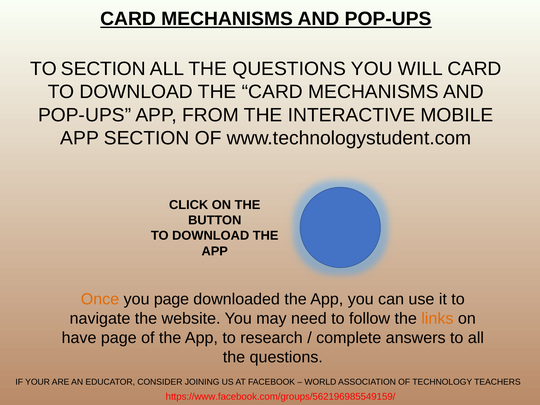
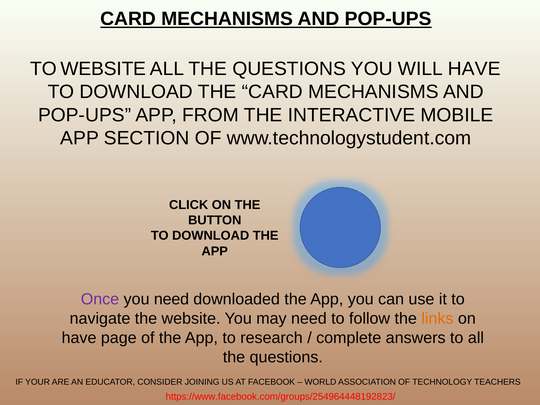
TO SECTION: SECTION -> WEBSITE (103, 69)
WILL CARD: CARD -> HAVE (474, 69)
Once colour: orange -> purple (100, 299)
you page: page -> need (171, 299)
https://www.facebook.com/groups/562196985549159/: https://www.facebook.com/groups/562196985549159/ -> https://www.facebook.com/groups/254964448192823/ (281, 397)
